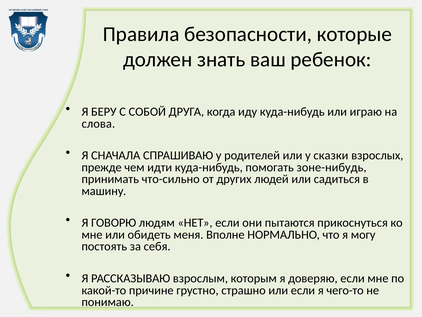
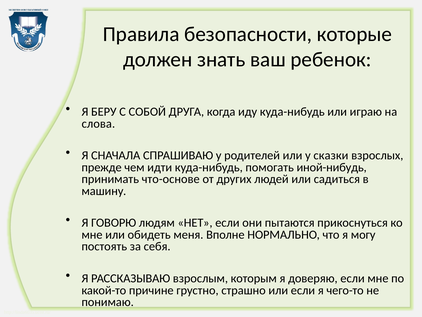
зоне-нибудь: зоне-нибудь -> иной-нибудь (332, 167)
что-сильно: что-сильно -> что-основе (171, 179)
